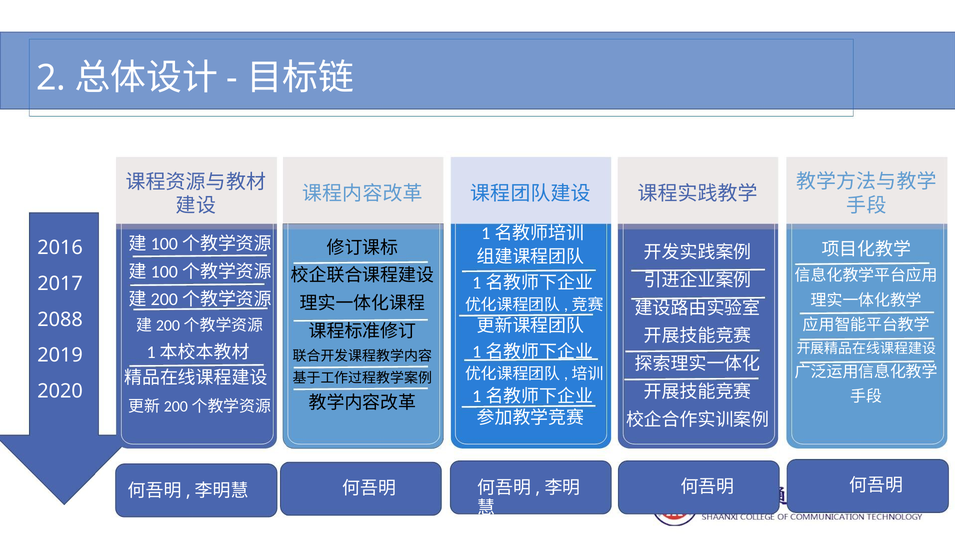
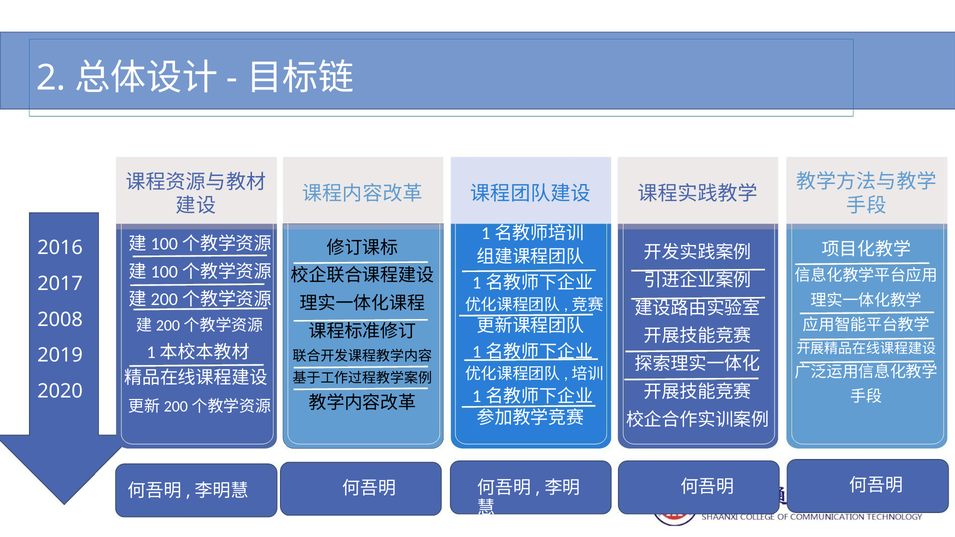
2088: 2088 -> 2008 (60, 320)
